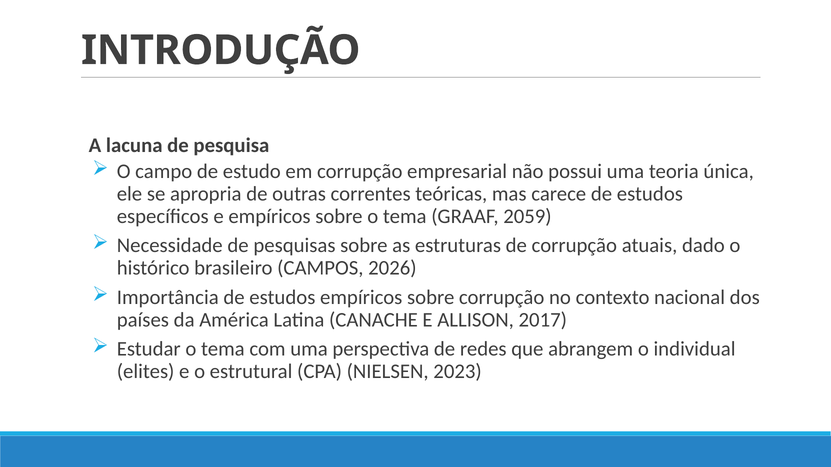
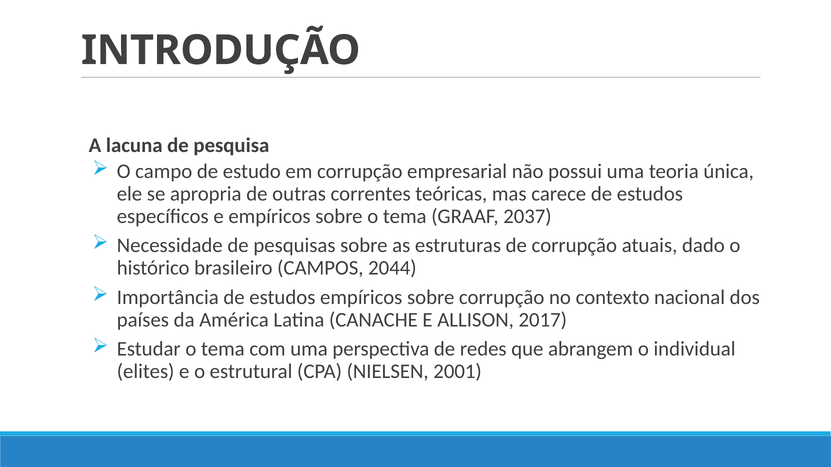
2059: 2059 -> 2037 (527, 216)
2026: 2026 -> 2044 (392, 268)
2023: 2023 -> 2001 (458, 372)
